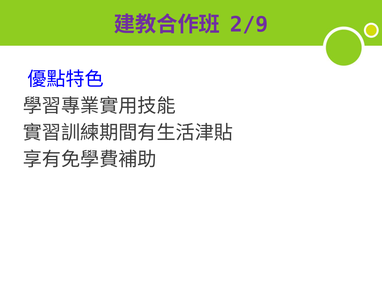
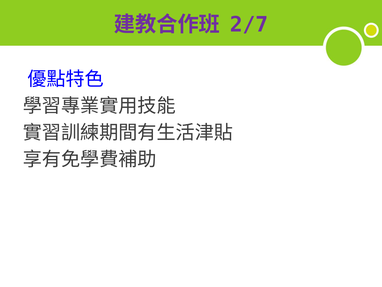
2/9: 2/9 -> 2/7 (249, 25)
